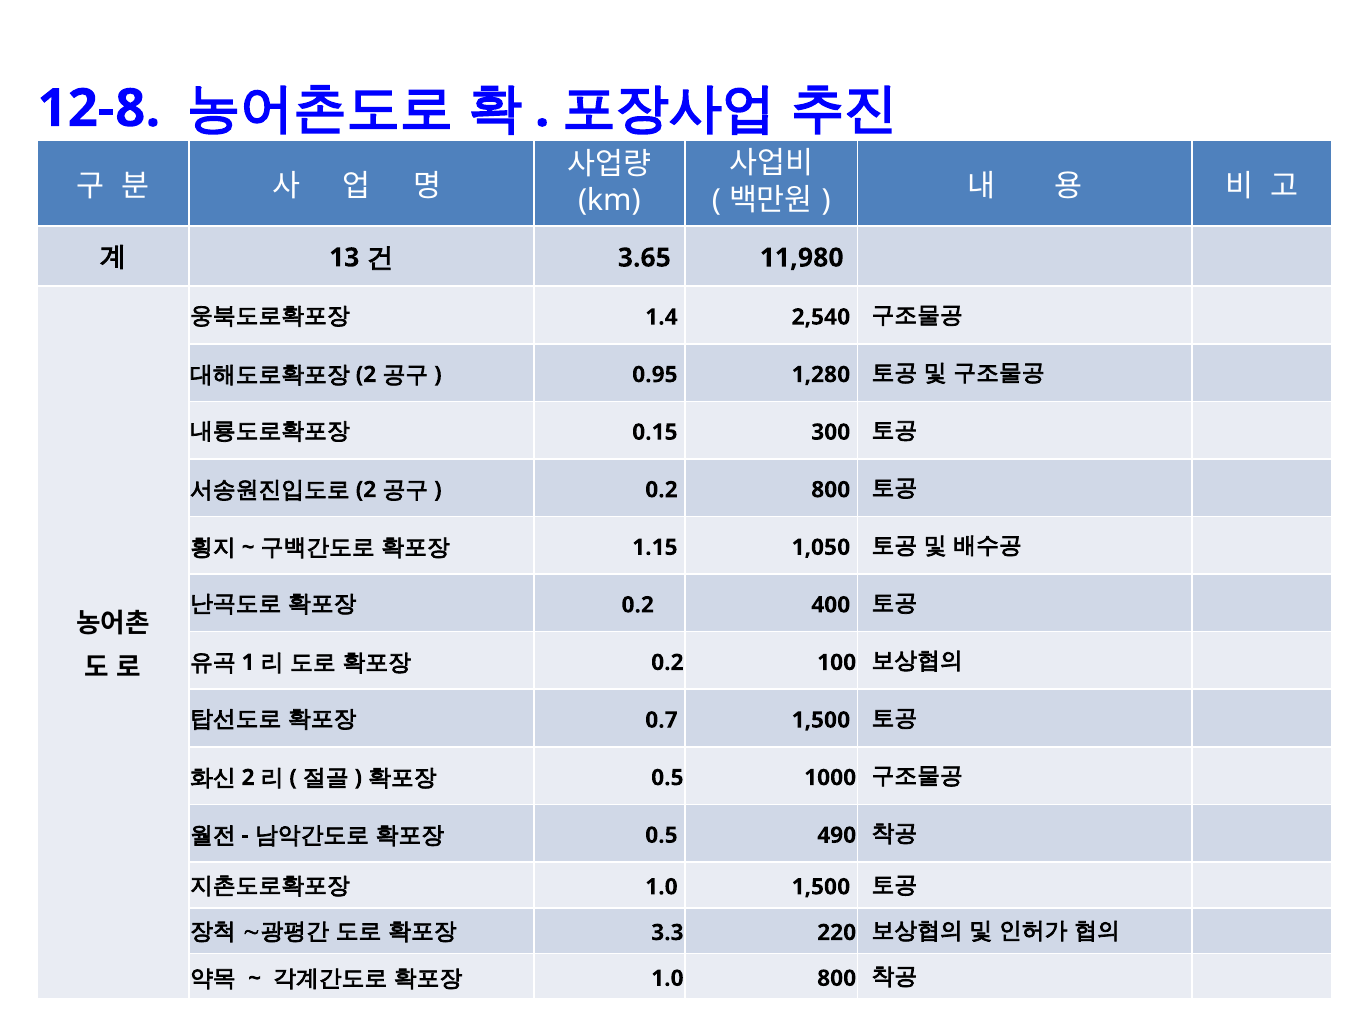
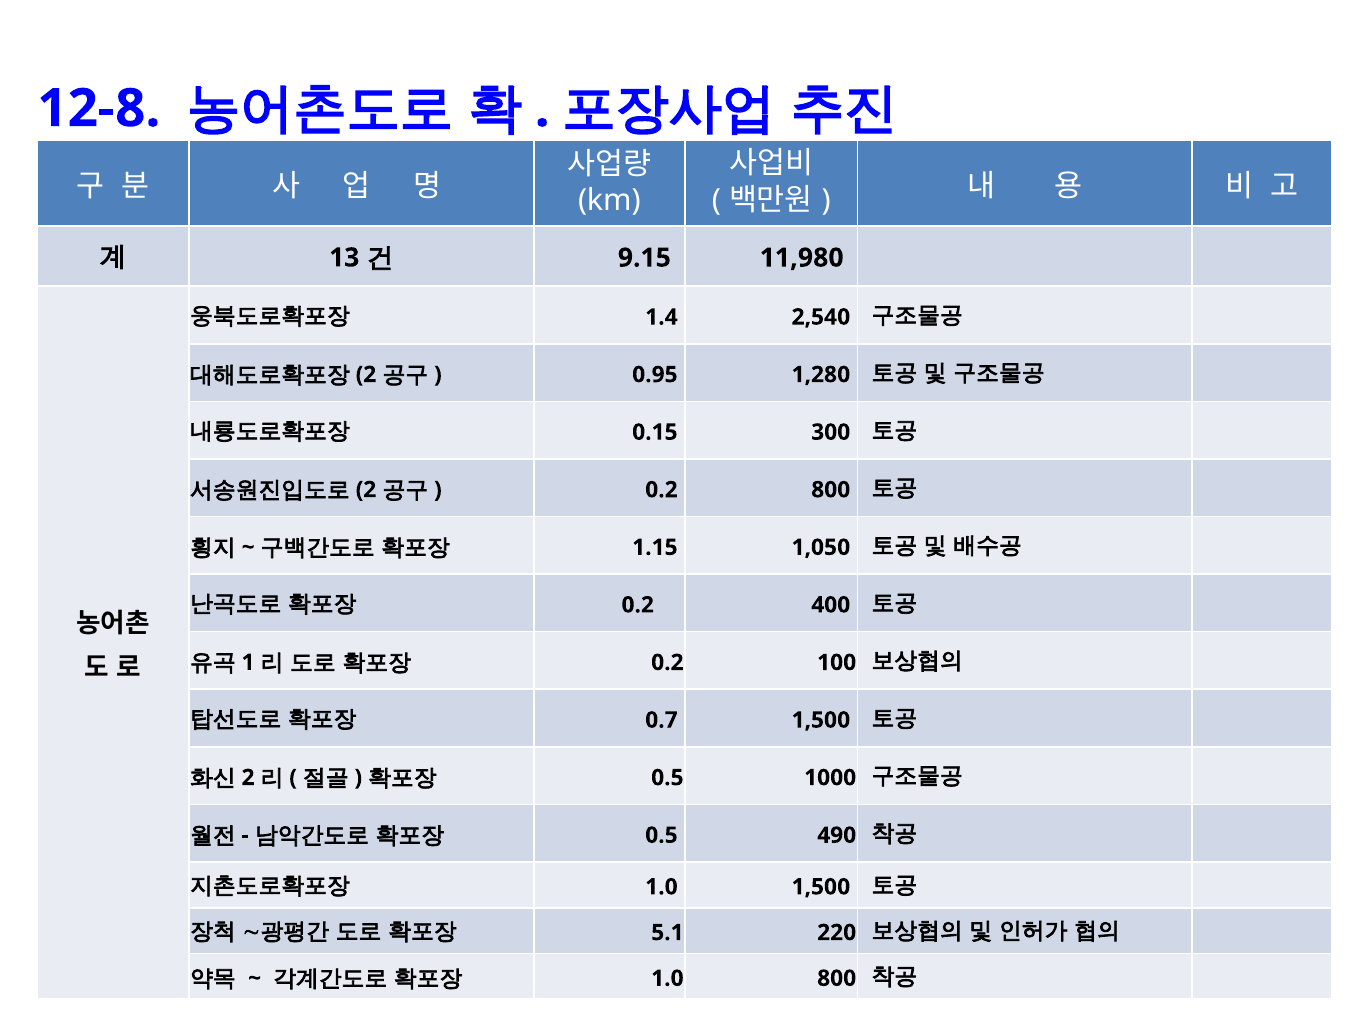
3.65: 3.65 -> 9.15 (644, 258)
3.3: 3.3 -> 5.1 (667, 933)
